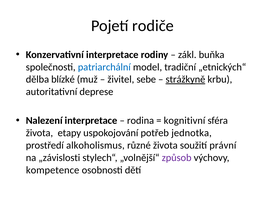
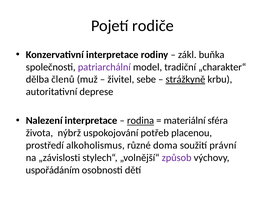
patriarchální colour: blue -> purple (104, 67)
„etnických“: „etnických“ -> „charakter“ (222, 67)
blízké: blízké -> členů (63, 79)
rodina underline: none -> present (141, 120)
kognitivní: kognitivní -> materiální (185, 120)
etapy: etapy -> nýbrž (69, 133)
jednotka: jednotka -> placenou (192, 133)
různé života: života -> doma (165, 145)
kompetence: kompetence -> uspořádáním (53, 170)
